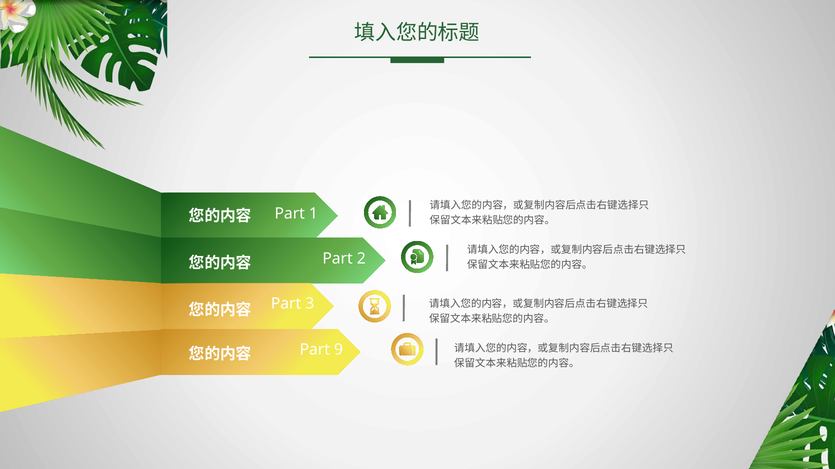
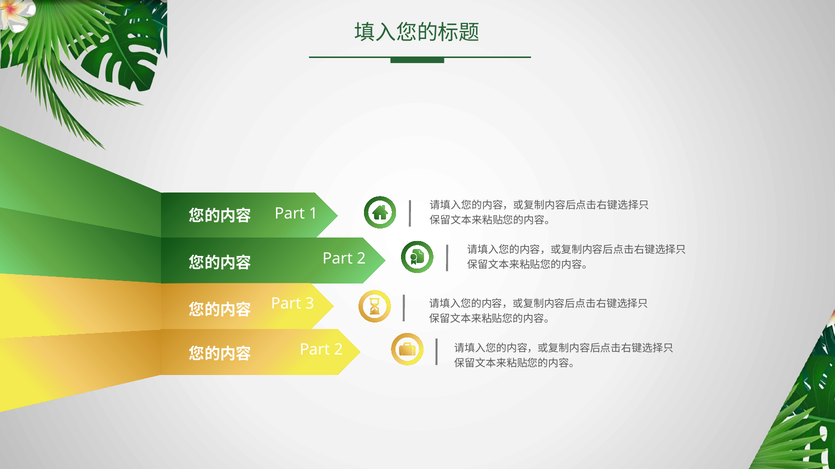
9: 9 -> 2 (339, 350)
